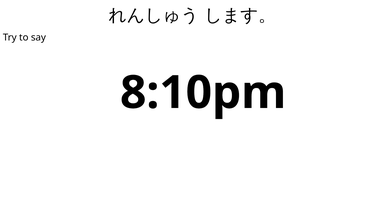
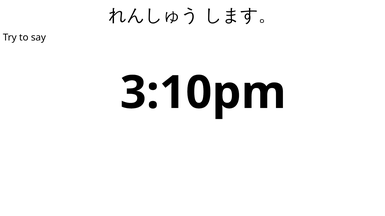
8:10pm: 8:10pm -> 3:10pm (203, 93)
